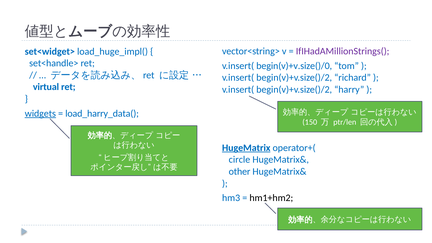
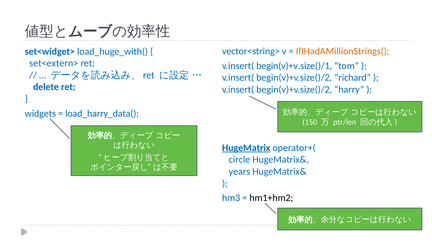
IfIHadAMillionStrings( colour: purple -> orange (343, 51)
load_huge_impl(: load_huge_impl( -> load_huge_with( (113, 51)
set<handle>: set<handle> -> set<extern> (54, 63)
begin(v)+v.size()/0: begin(v)+v.size()/0 -> begin(v)+v.size()/1 (294, 66)
virtual: virtual -> delete (46, 87)
widgets underline: present -> none (40, 113)
other: other -> years (239, 172)
